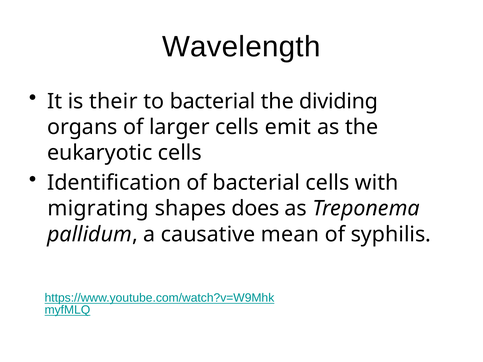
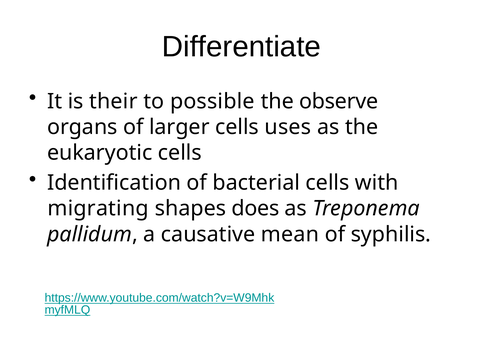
Wavelength: Wavelength -> Differentiate (241, 47)
to bacterial: bacterial -> possible (212, 101)
dividing: dividing -> observe (339, 101)
emit: emit -> uses (288, 127)
